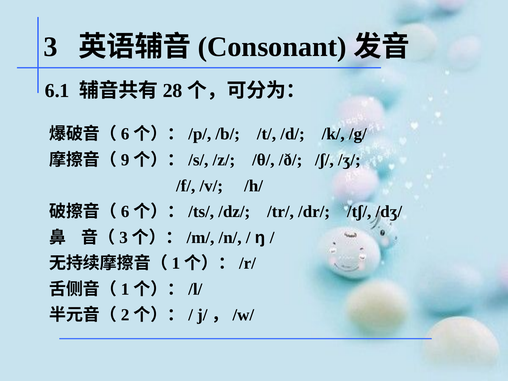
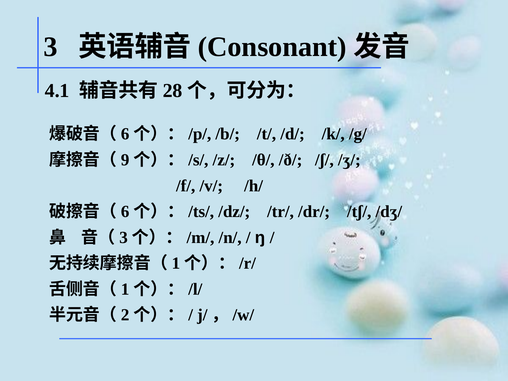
6.1: 6.1 -> 4.1 (57, 90)
